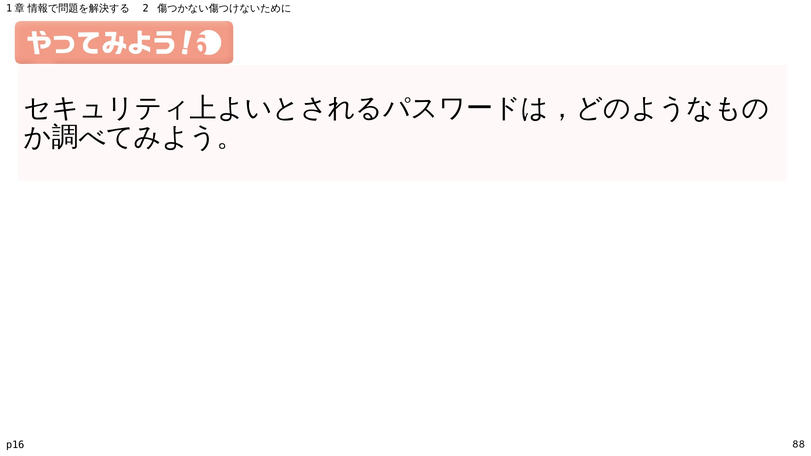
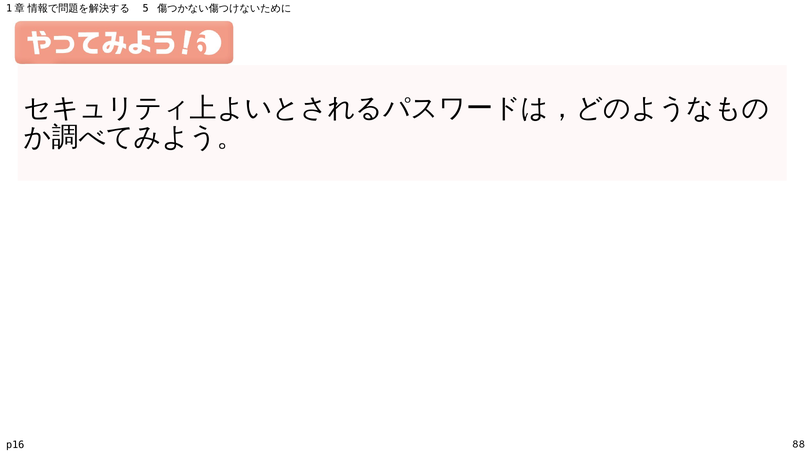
2: 2 -> 5 (146, 8)
